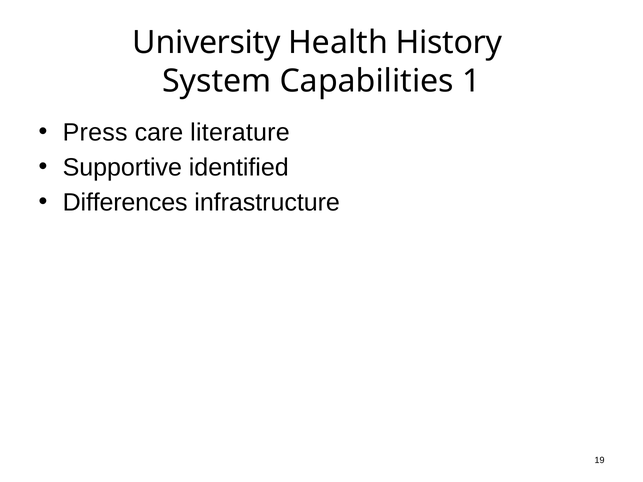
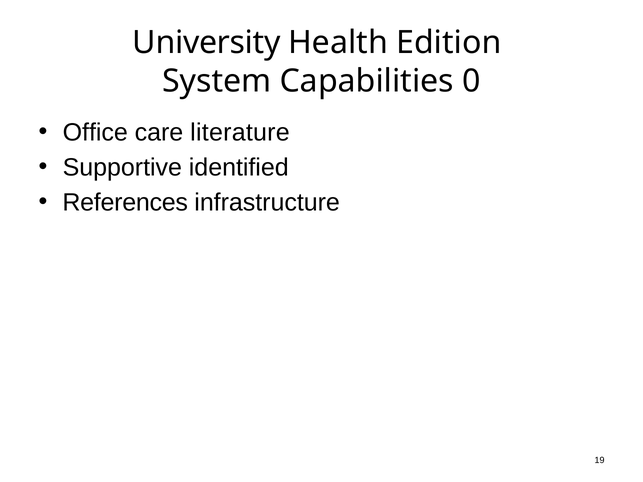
History: History -> Edition (449, 42)
1: 1 -> 0 (471, 81)
Press: Press -> Office (95, 132)
Differences: Differences -> References (125, 203)
